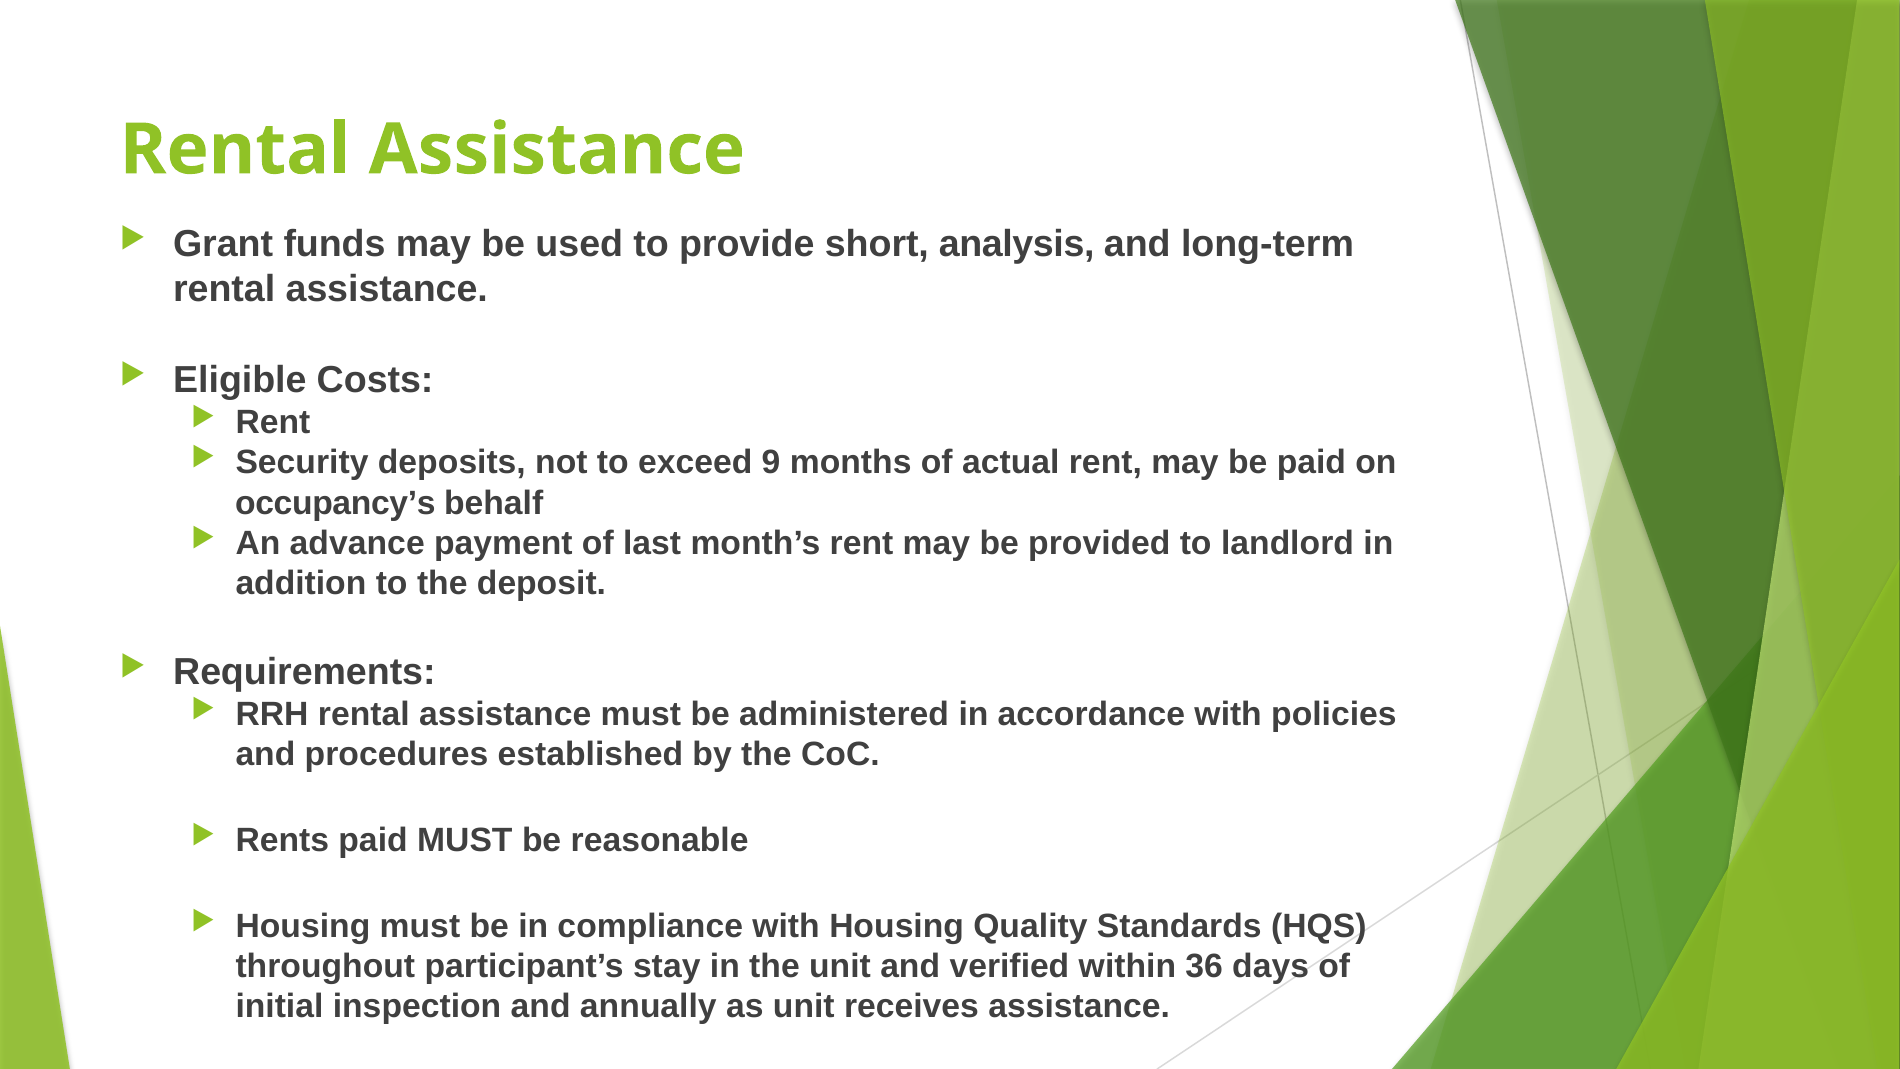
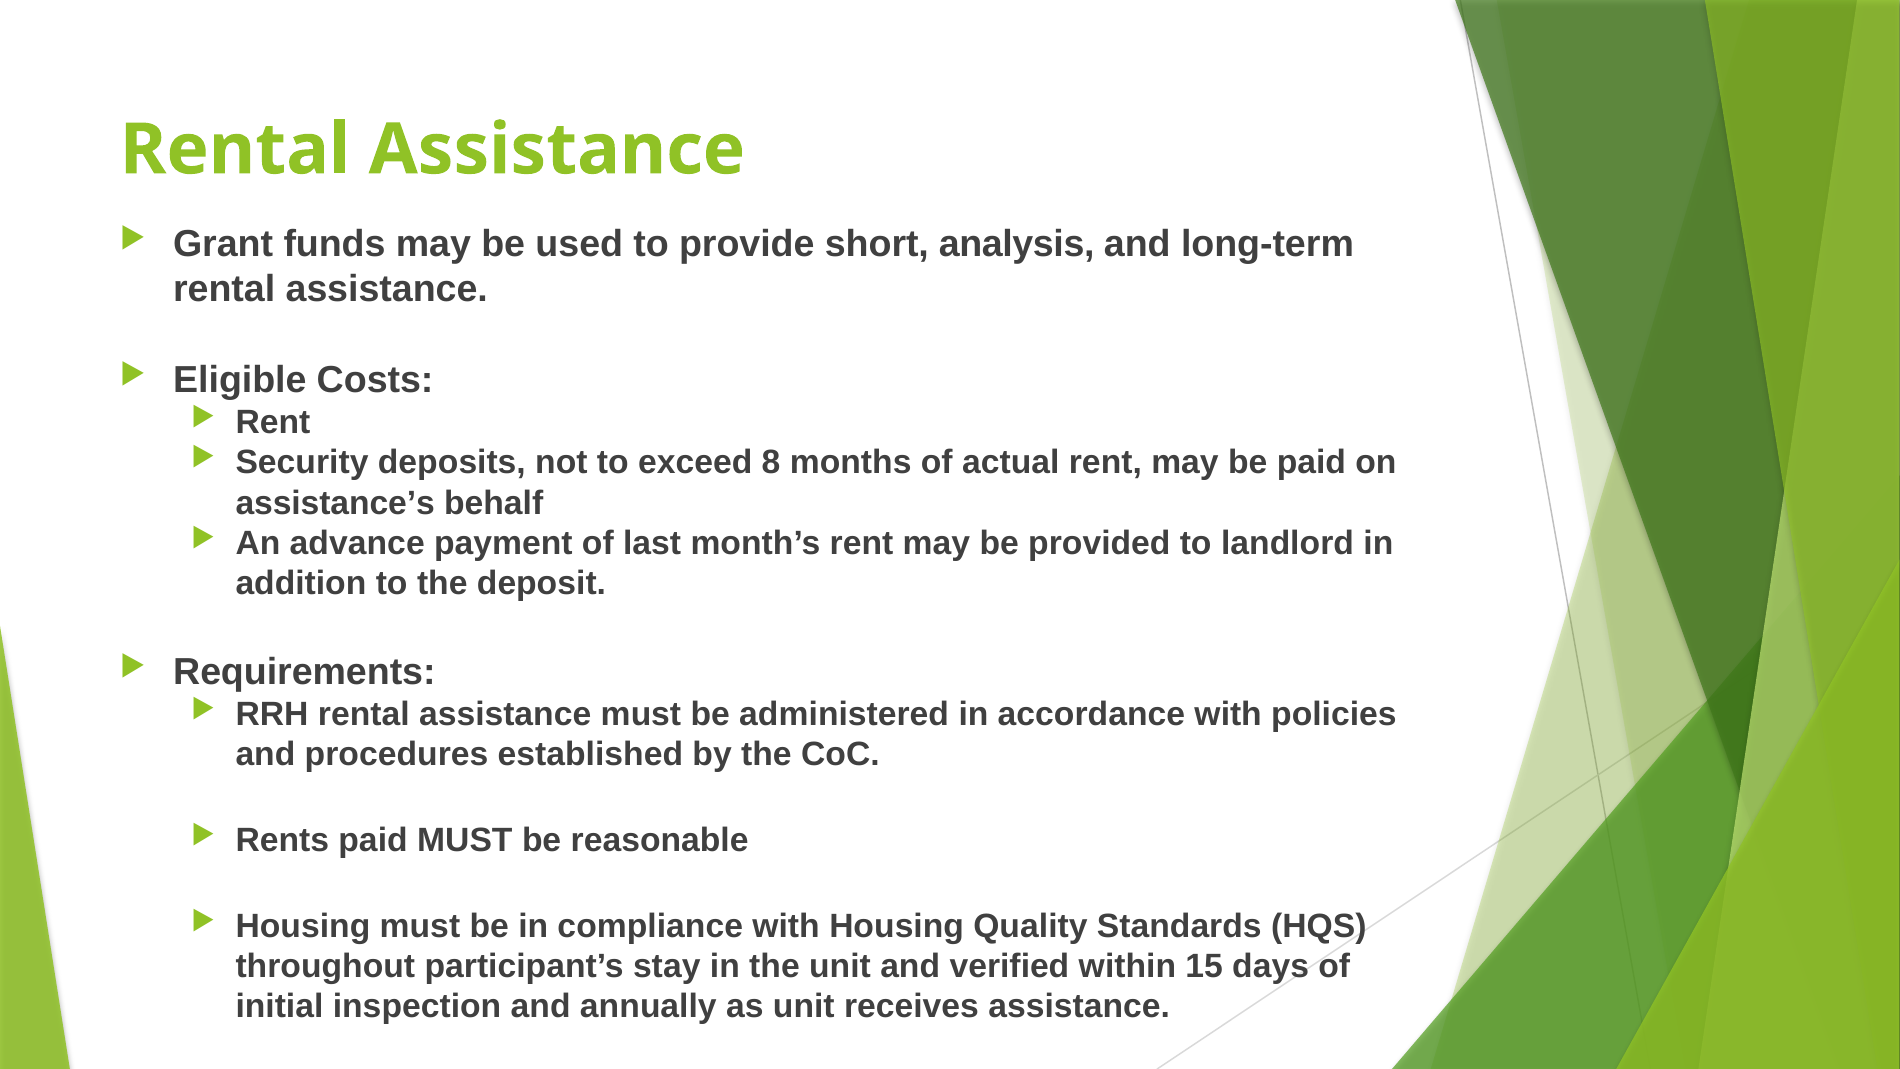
9: 9 -> 8 (771, 463)
occupancy’s: occupancy’s -> assistance’s (335, 503)
36: 36 -> 15 (1204, 966)
